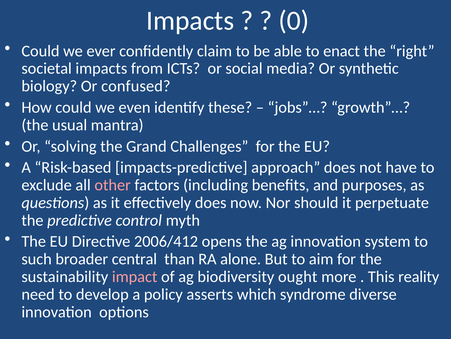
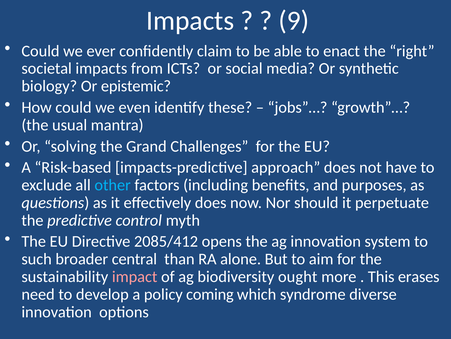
0: 0 -> 9 (294, 21)
confused: confused -> epistemic (136, 86)
other colour: pink -> light blue (113, 185)
2006/412: 2006/412 -> 2085/412 (166, 241)
reality: reality -> erases (419, 276)
asserts: asserts -> coming (210, 294)
